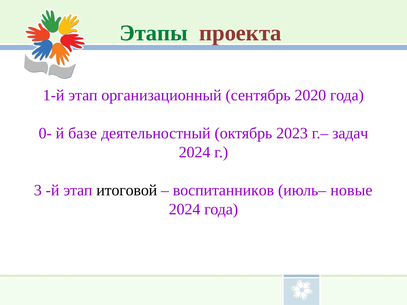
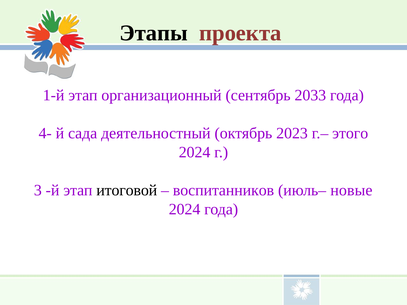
Этапы colour: green -> black (154, 33)
2020: 2020 -> 2033 (310, 95)
0-: 0- -> 4- (45, 133)
базе: базе -> сада (83, 133)
задач: задач -> этого (350, 133)
